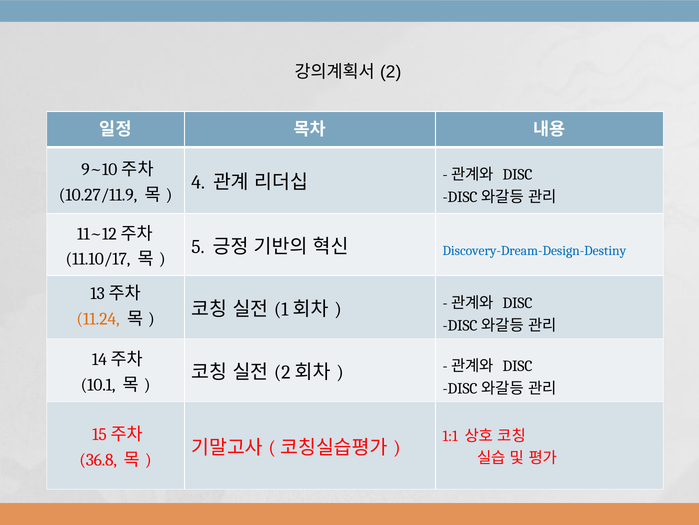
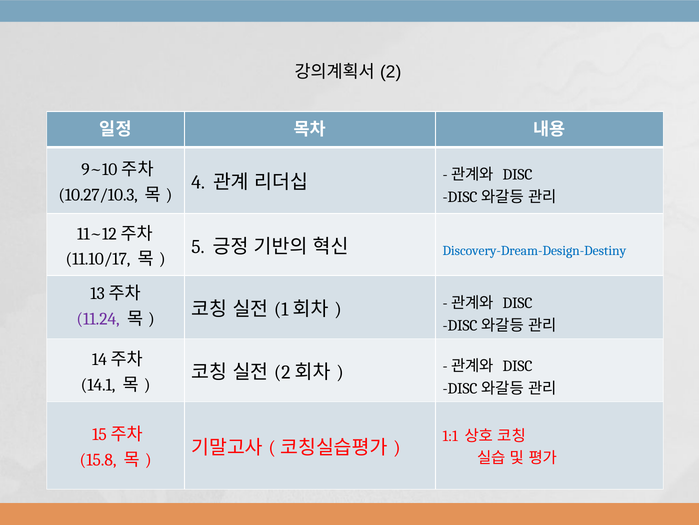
10.27/11.9: 10.27/11.9 -> 10.27/10.3 (98, 195)
11.24 colour: orange -> purple (98, 319)
10.1: 10.1 -> 14.1 (98, 384)
36.8: 36.8 -> 15.8 (98, 459)
